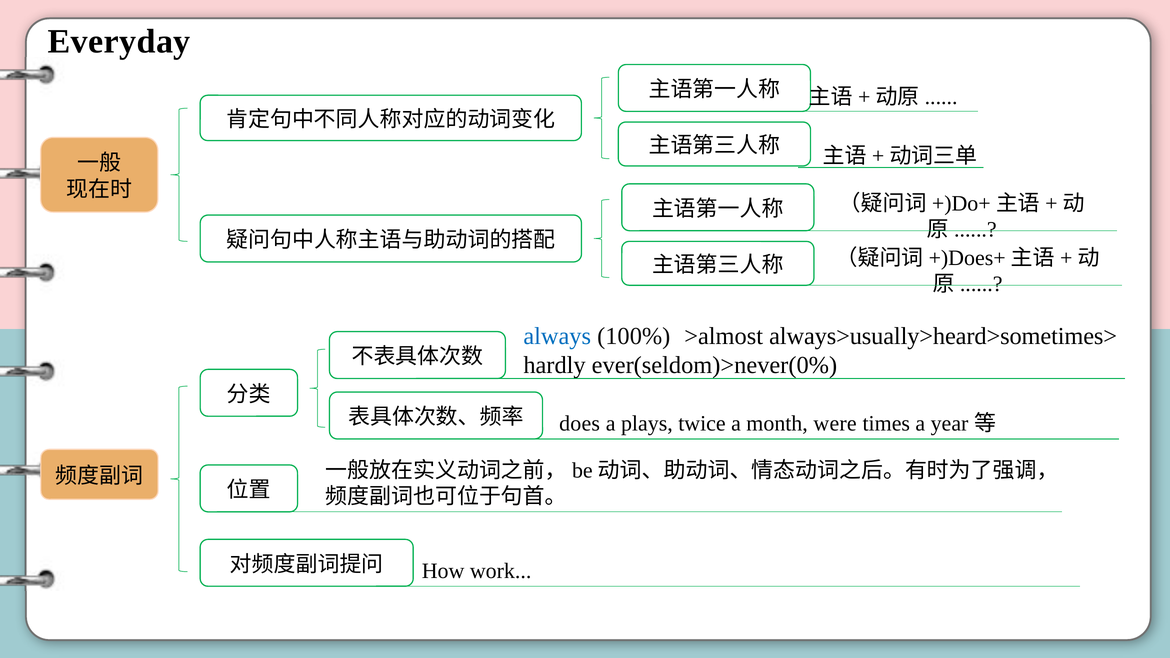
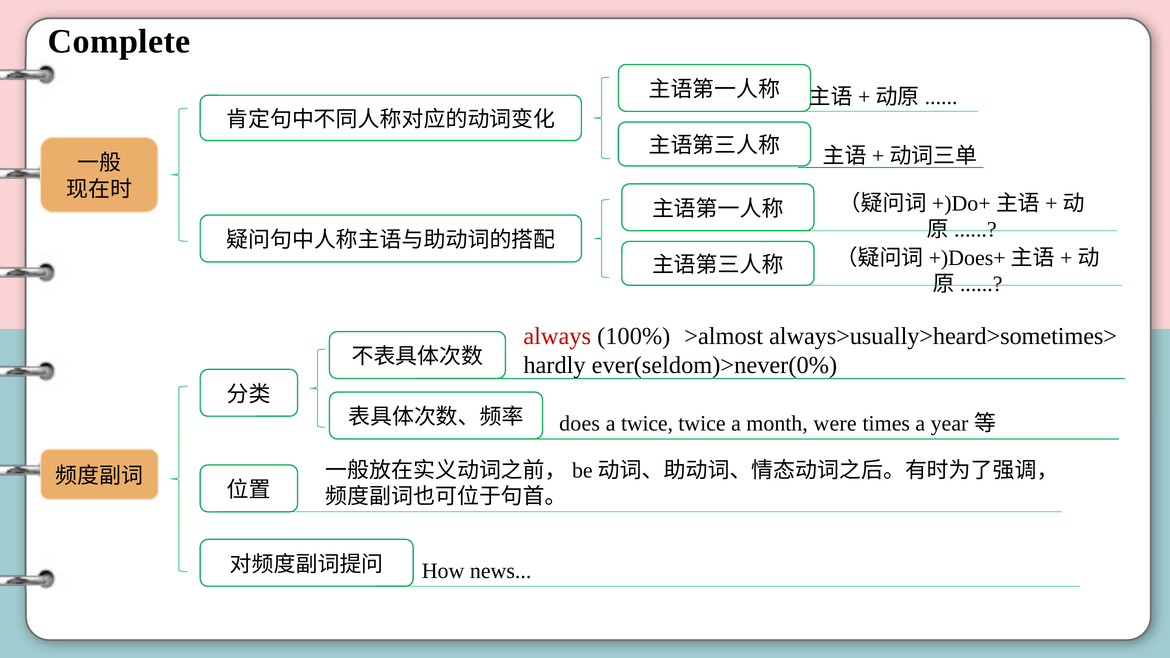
Everyday: Everyday -> Complete (119, 42)
always colour: blue -> red (557, 336)
a plays: plays -> twice (647, 424)
work: work -> news (501, 571)
